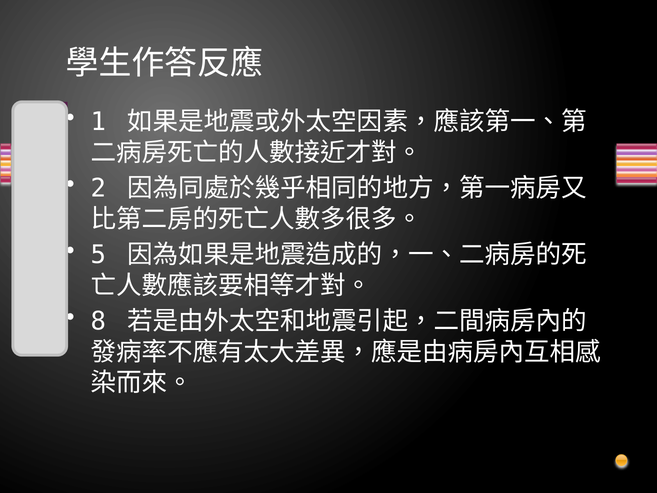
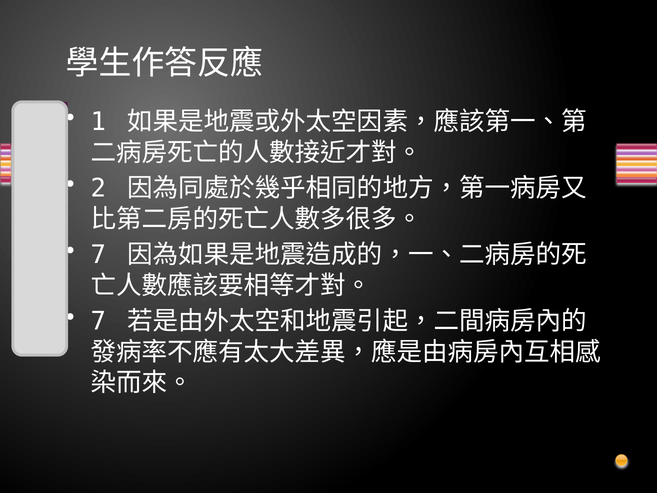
5: 5 -> 7 (98, 255)
8: 8 -> 7 (98, 321)
